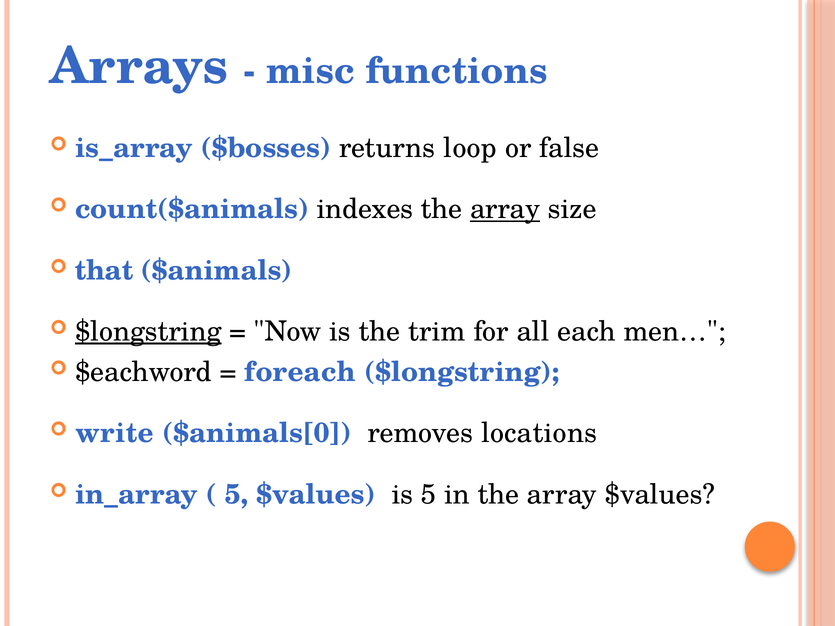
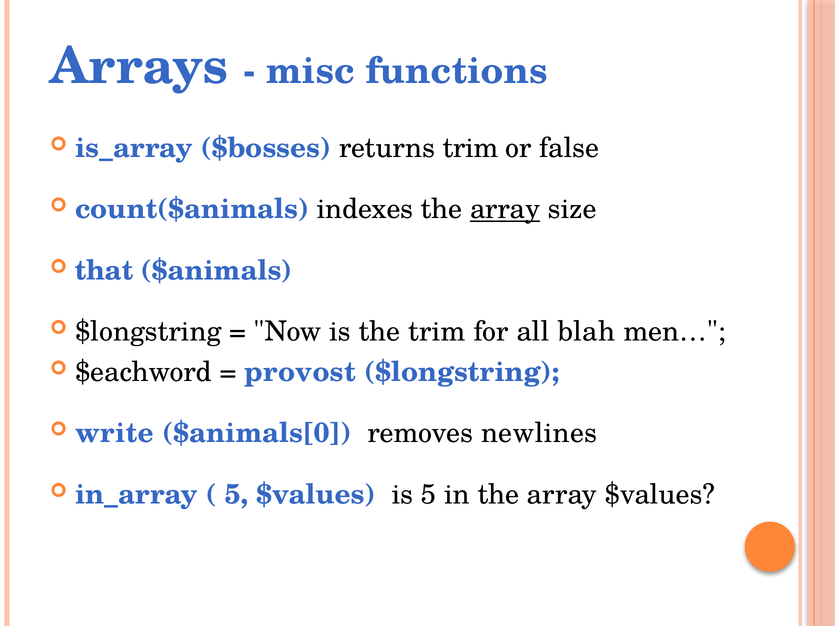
returns loop: loop -> trim (470, 148)
$longstring underline: present -> none (148, 332)
each: each -> blah (586, 332)
foreach: foreach -> provost (300, 372)
locations: locations -> newlines (539, 433)
